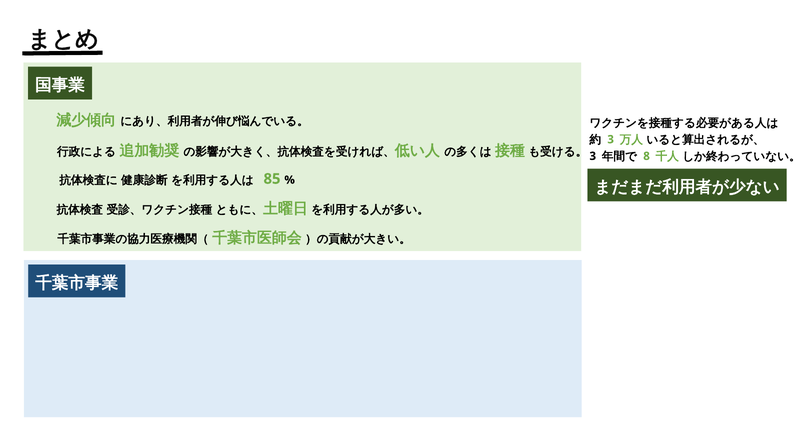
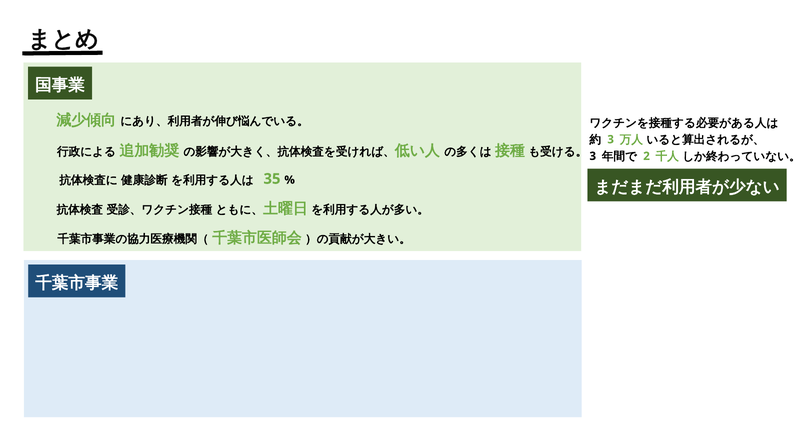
8: 8 -> 2 (647, 156)
85: 85 -> 35 (272, 179)
